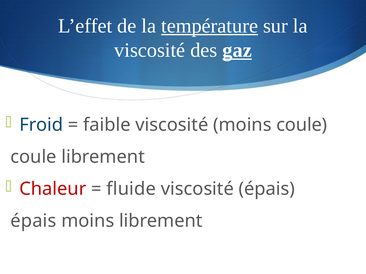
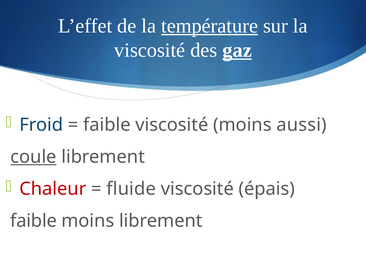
moins coule: coule -> aussi (302, 125)
coule underline: none -> present (33, 157)
épais: épais -> faible (34, 221)
